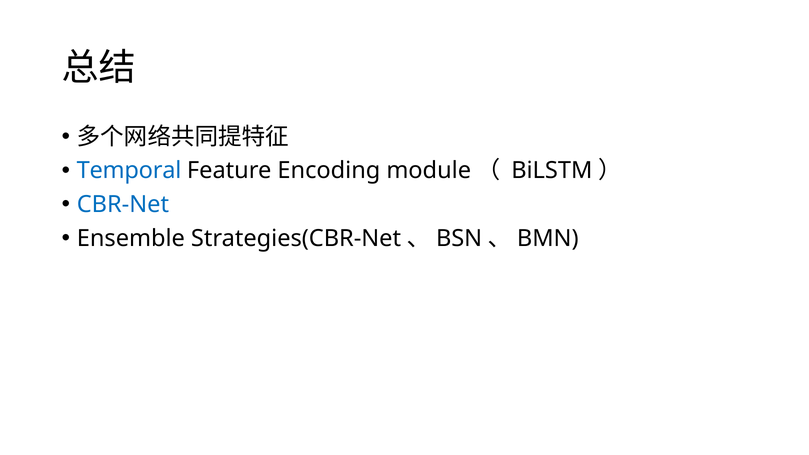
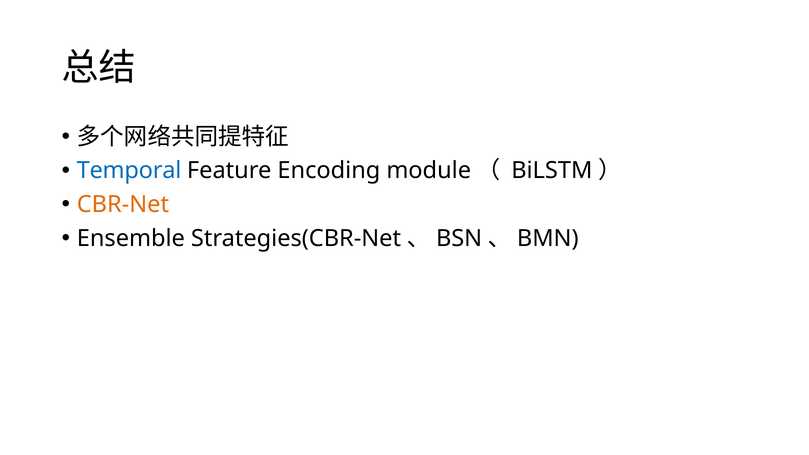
CBR-Net colour: blue -> orange (123, 205)
